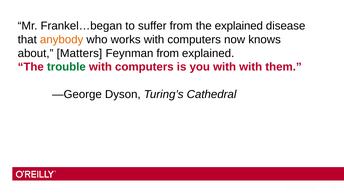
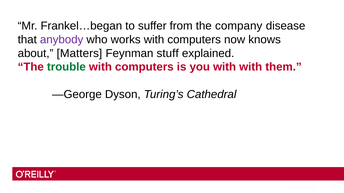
the explained: explained -> company (239, 26)
anybody colour: orange -> purple (62, 40)
Feynman from: from -> stuff (168, 53)
